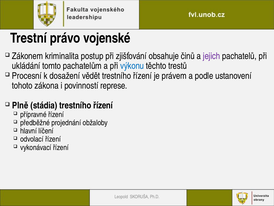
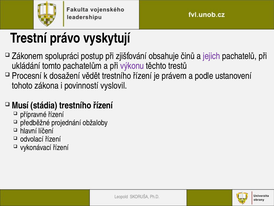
vojenské: vojenské -> vyskytují (107, 38)
kriminalita: kriminalita -> spolupráci (62, 56)
výkonu colour: blue -> purple (132, 66)
represe: represe -> vyslovil (114, 85)
Plně: Plně -> Musí (20, 105)
